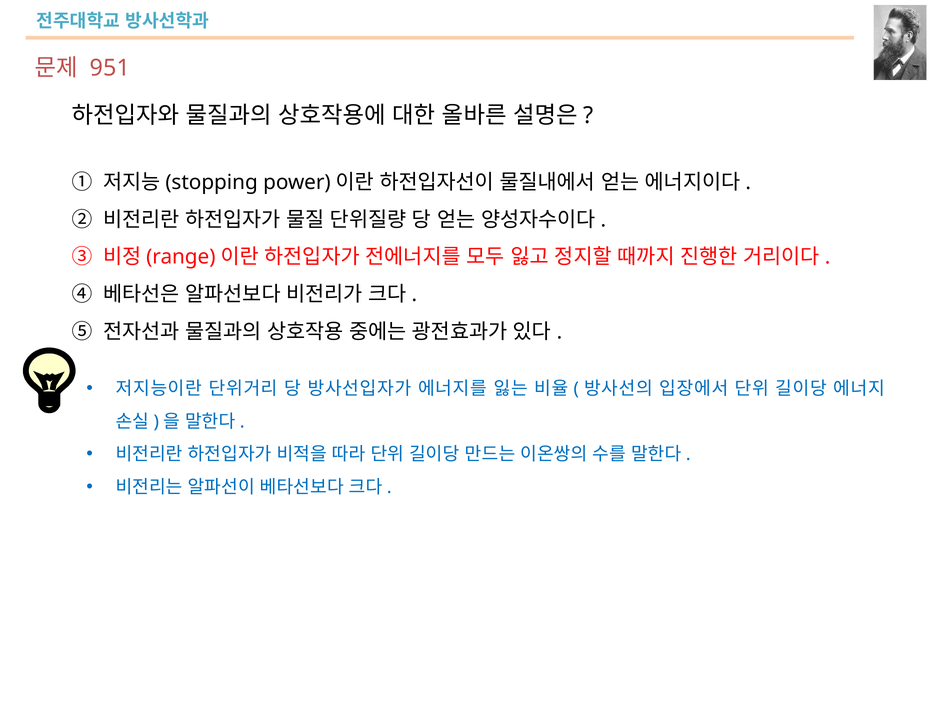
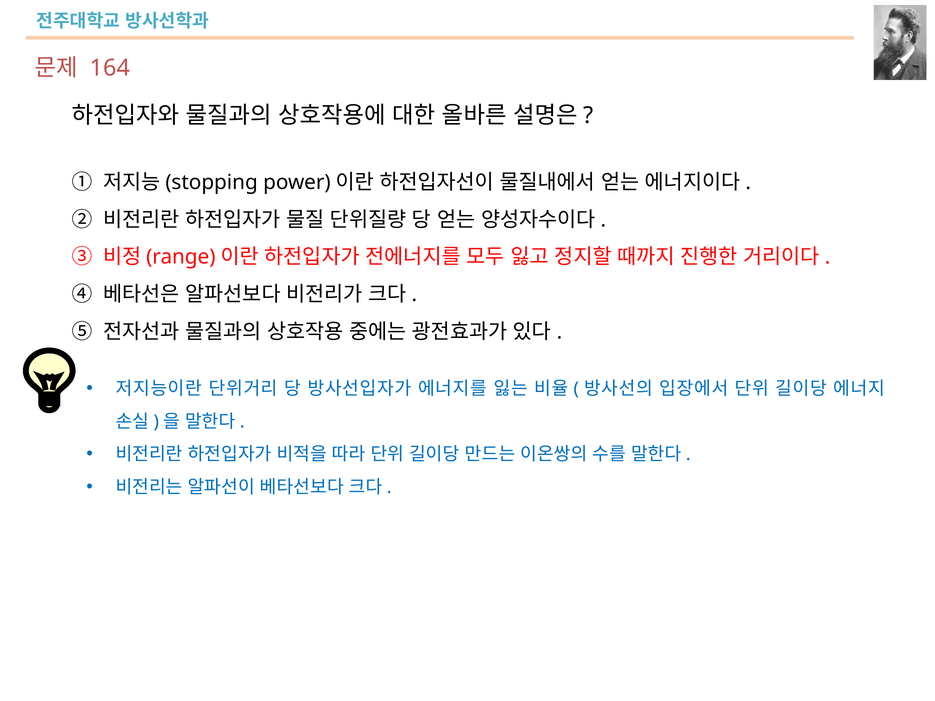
951: 951 -> 164 (110, 68)
